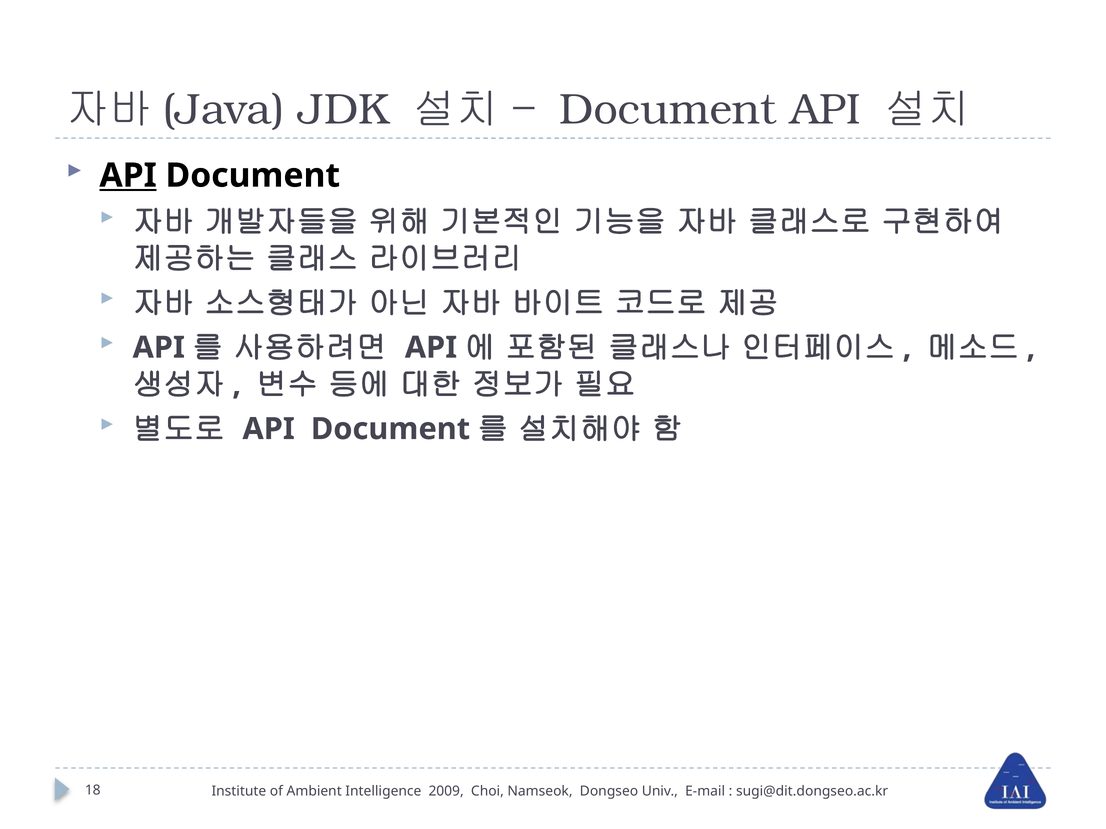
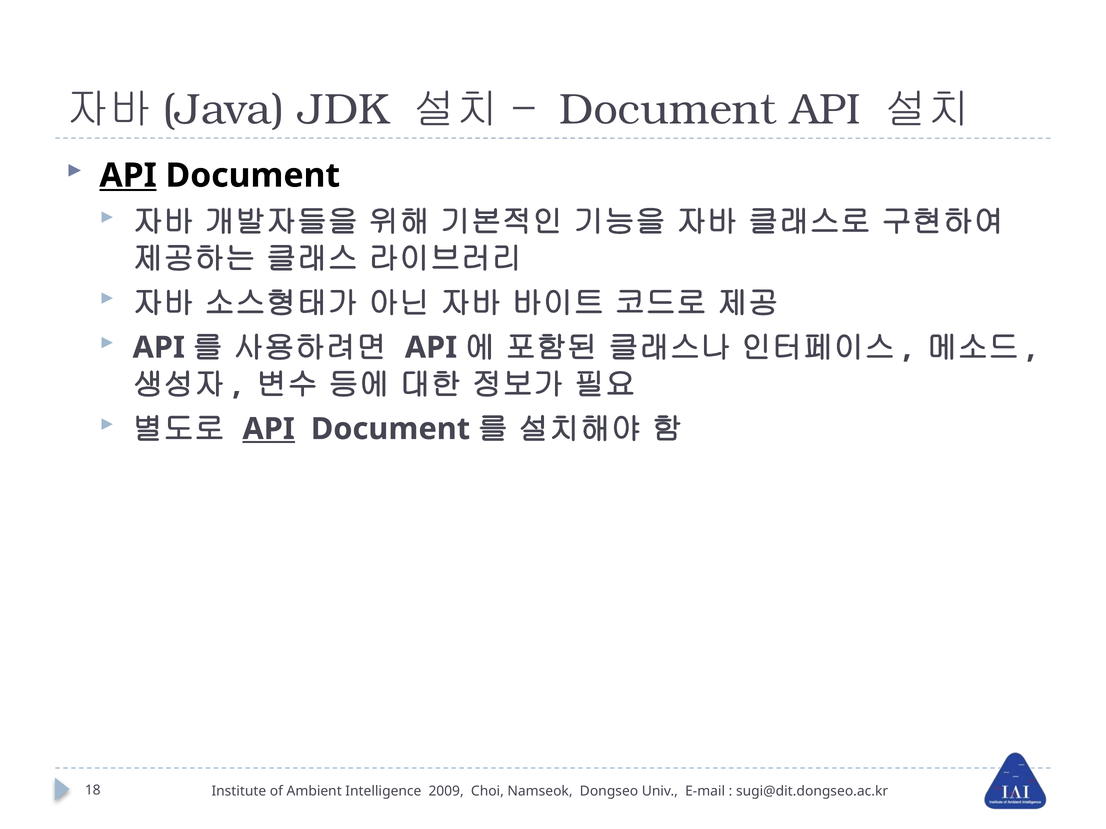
API underline: none -> present (269, 429)
